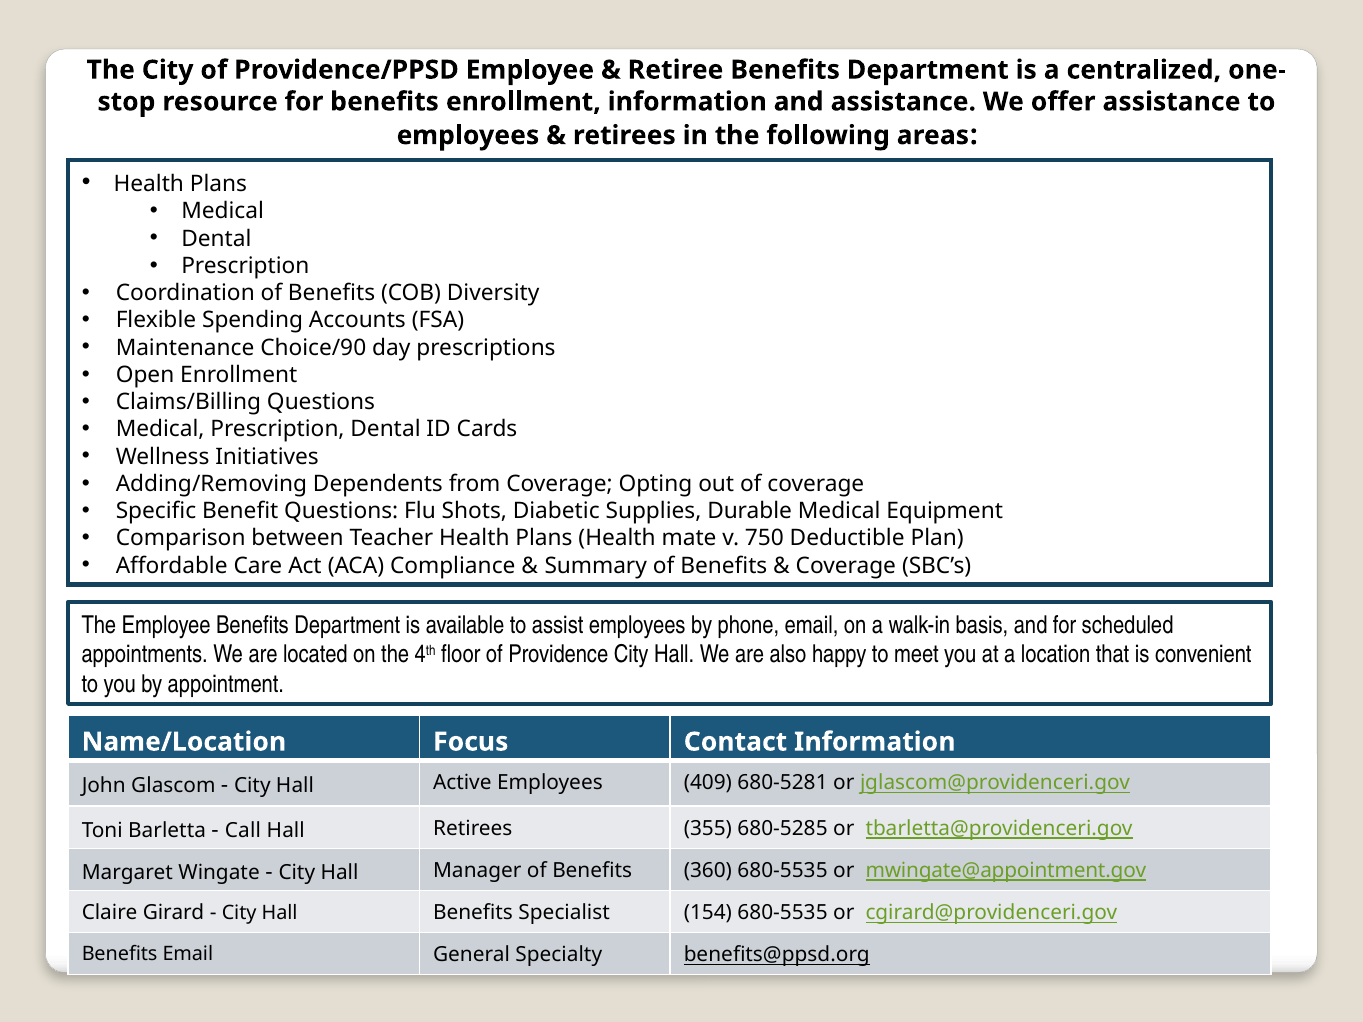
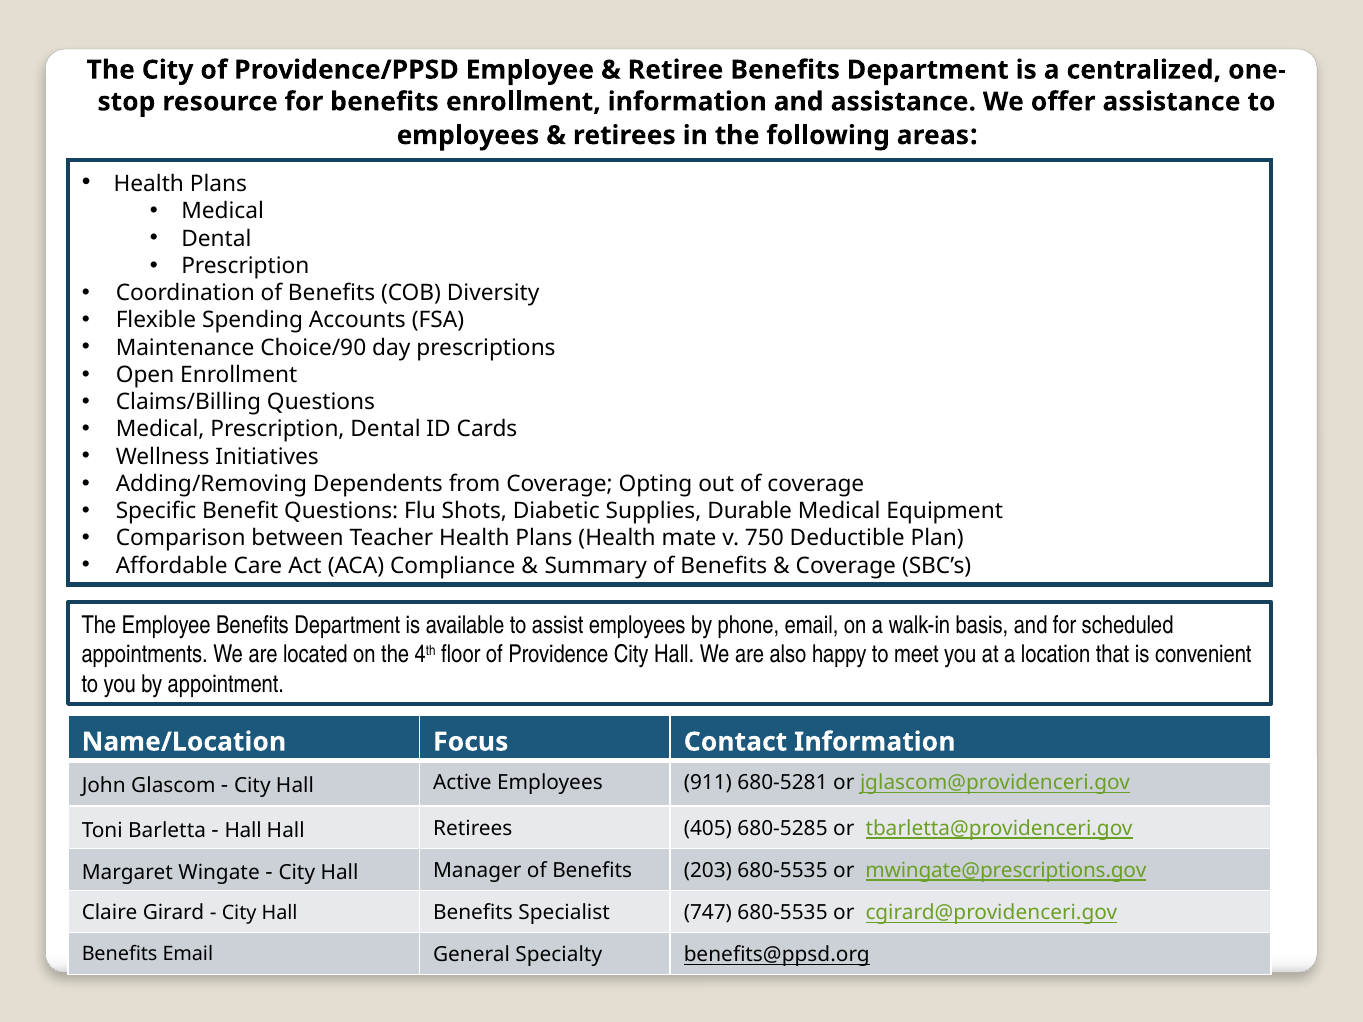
409: 409 -> 911 (708, 783)
Call: Call -> Hall (243, 831)
355: 355 -> 405 (708, 829)
360: 360 -> 203 (708, 871)
mwingate@appointment.gov: mwingate@appointment.gov -> mwingate@prescriptions.gov (1006, 871)
154: 154 -> 747 (708, 913)
